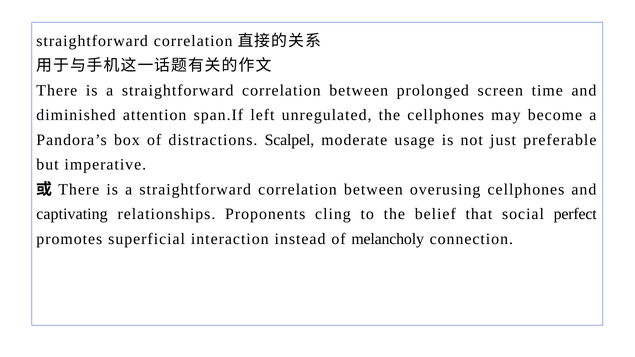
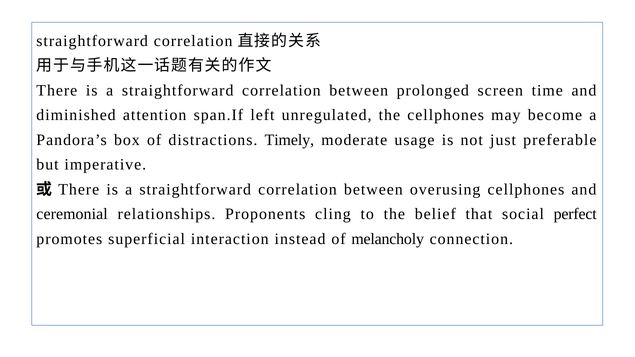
Scalpel: Scalpel -> Timely (289, 140)
captivating: captivating -> ceremonial (72, 214)
